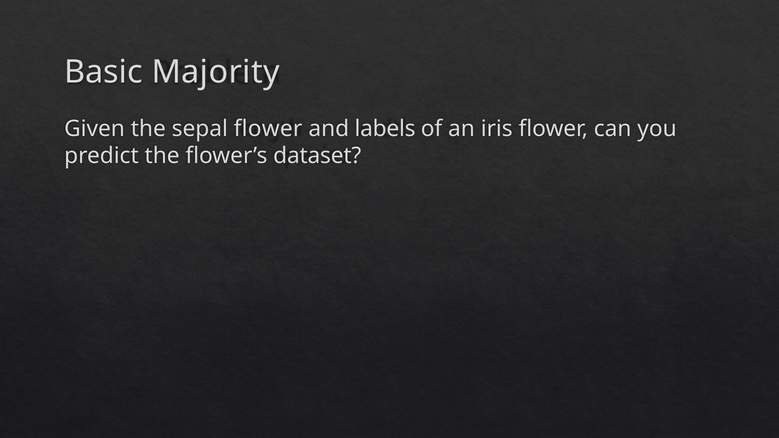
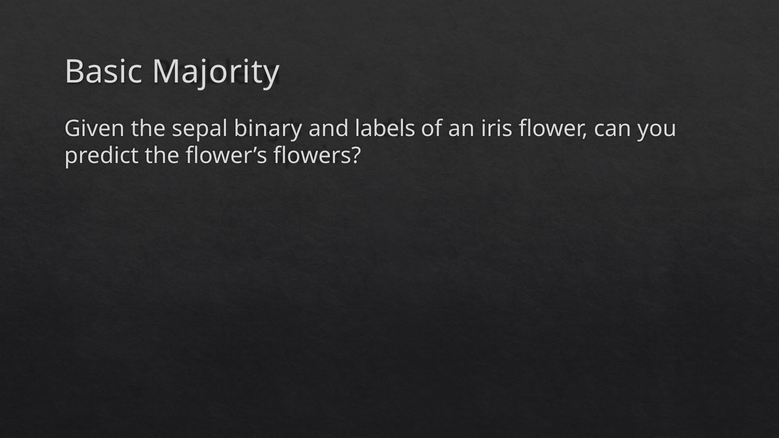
sepal flower: flower -> binary (268, 129)
dataset: dataset -> flowers (317, 156)
